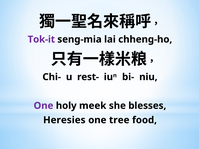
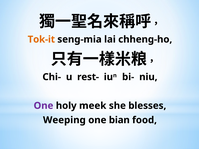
Tok-it colour: purple -> orange (41, 39)
Heresies: Heresies -> Weeping (64, 120)
tree: tree -> bian (119, 120)
